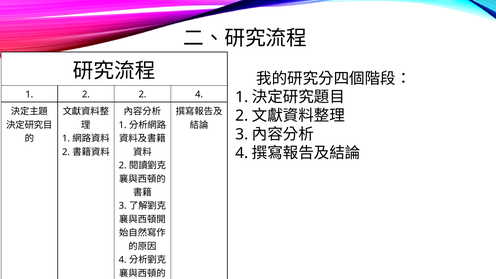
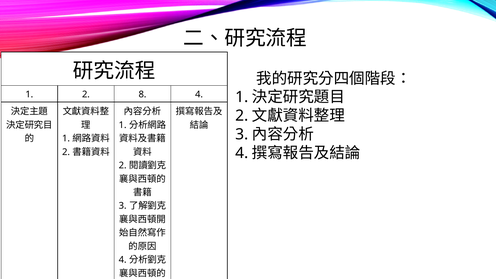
2 2: 2 -> 8 (142, 94)
